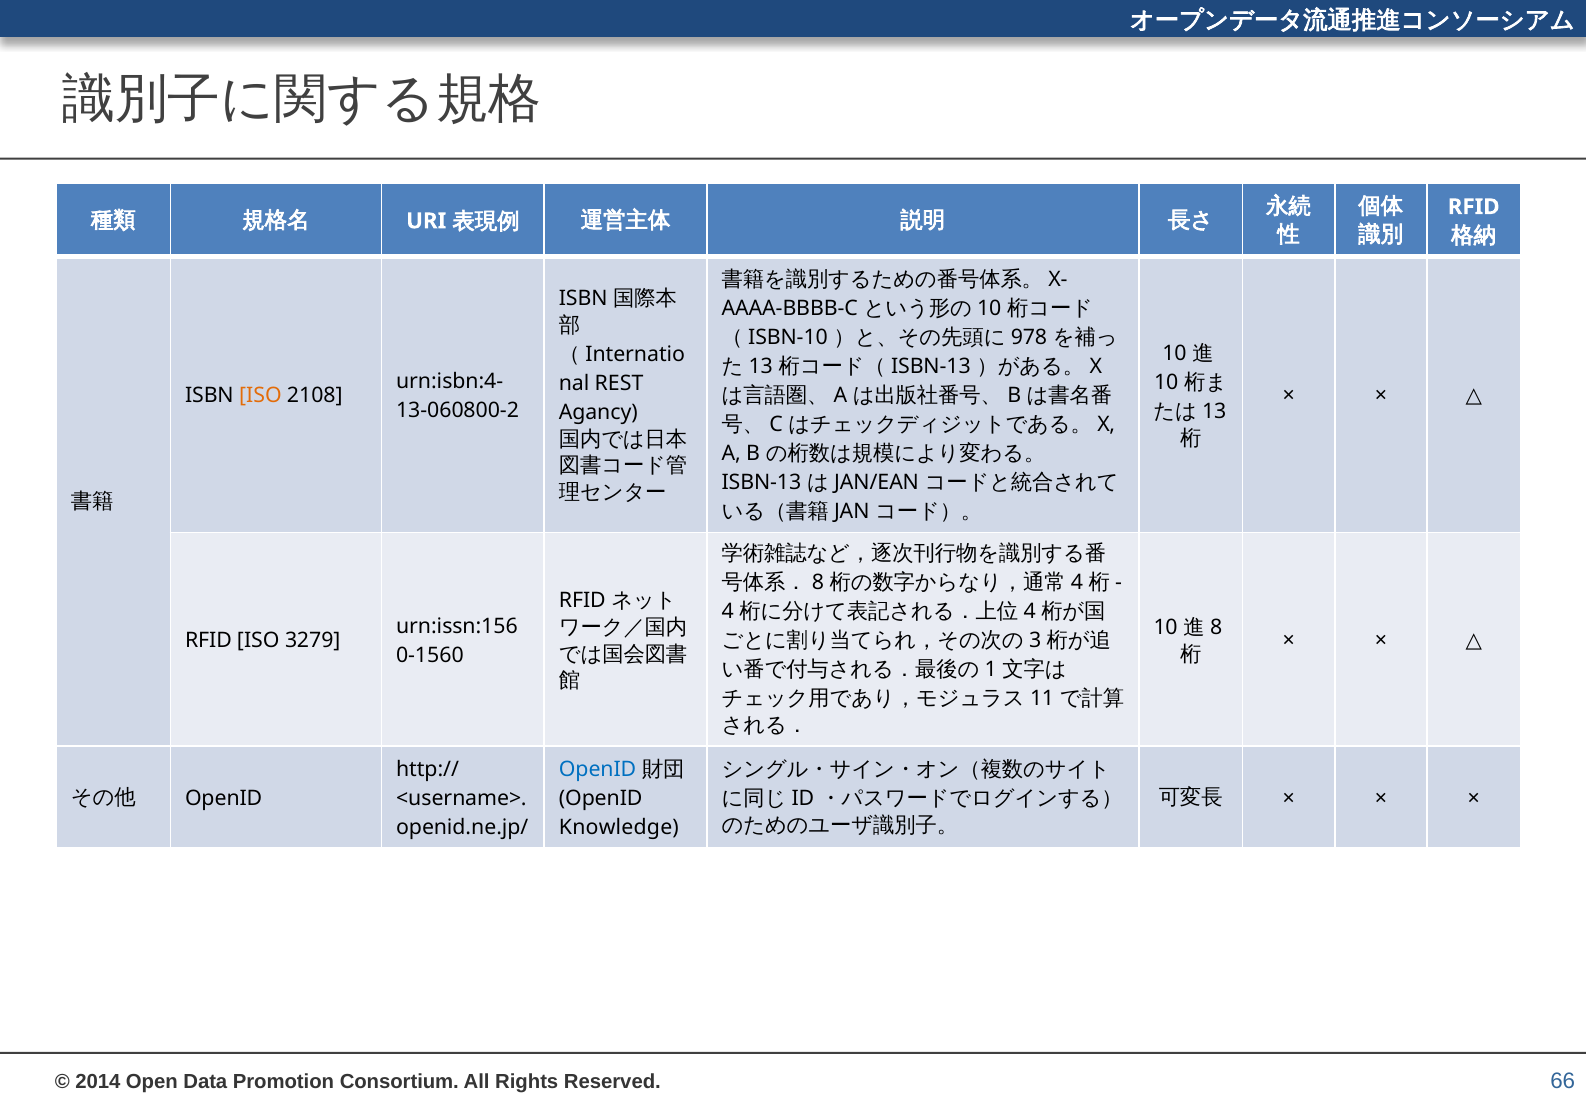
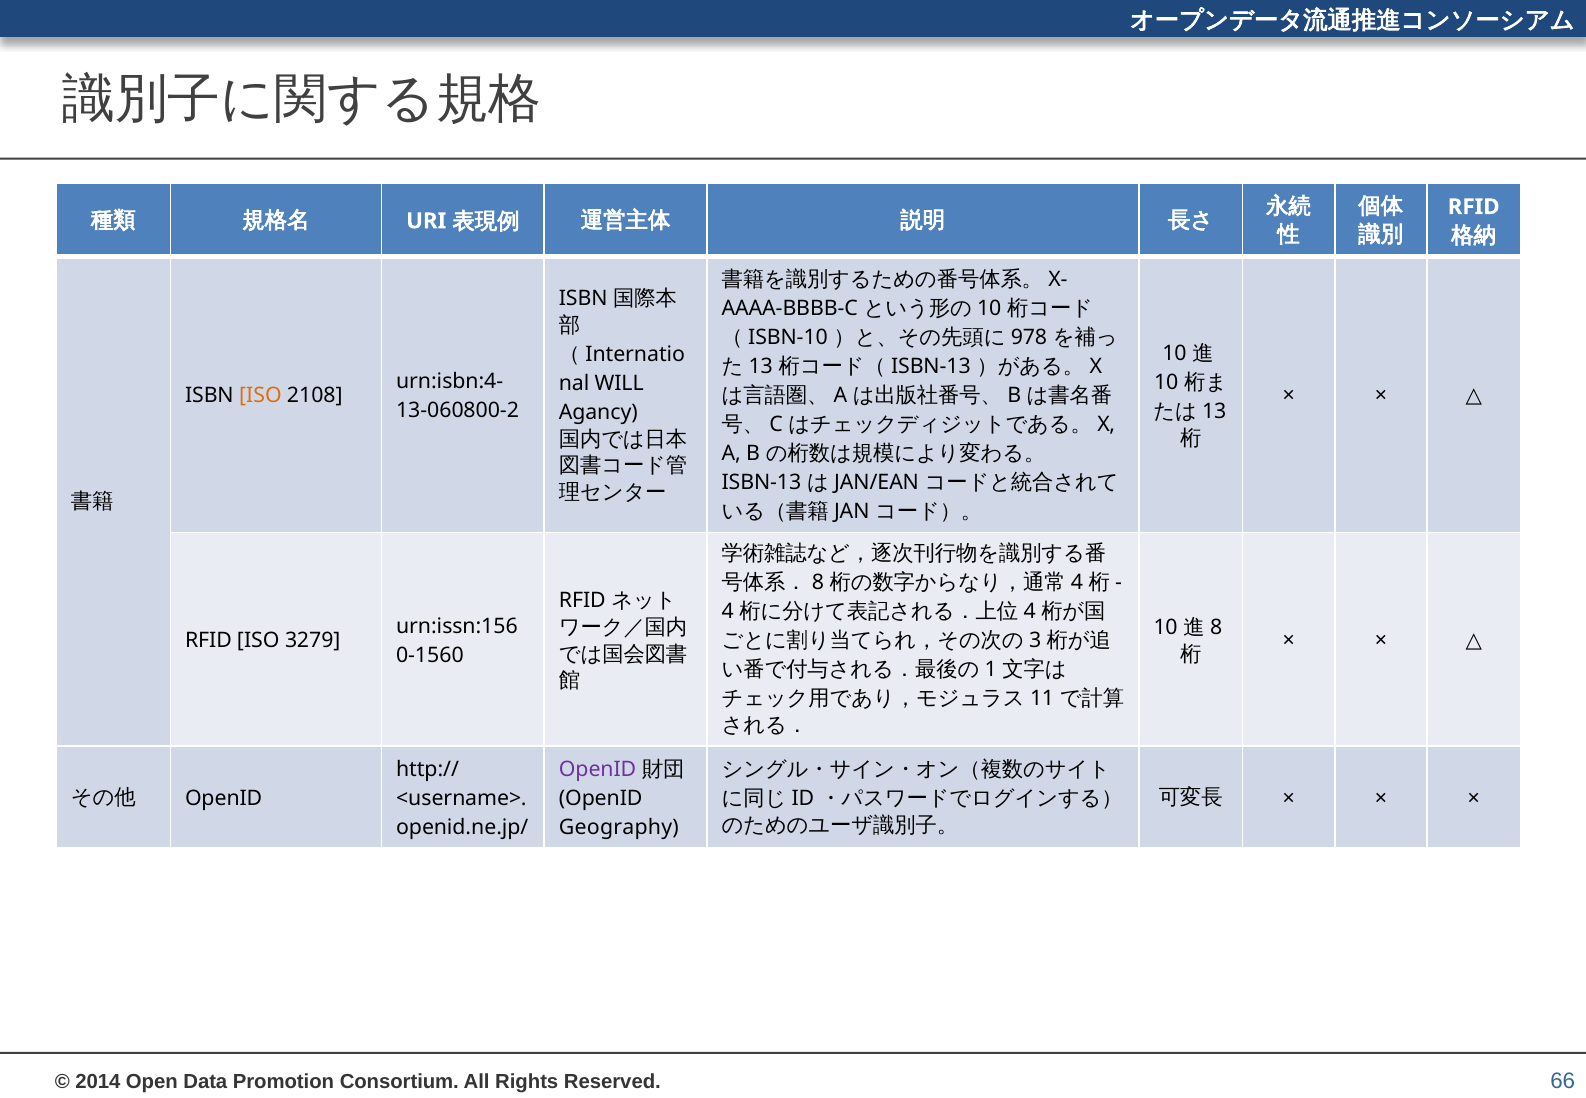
REST: REST -> WILL (619, 384)
OpenID colour: blue -> purple (598, 769)
Knowledge: Knowledge -> Geography (619, 827)
